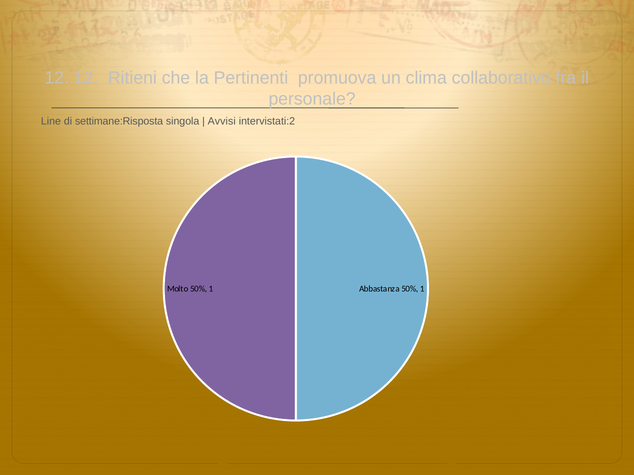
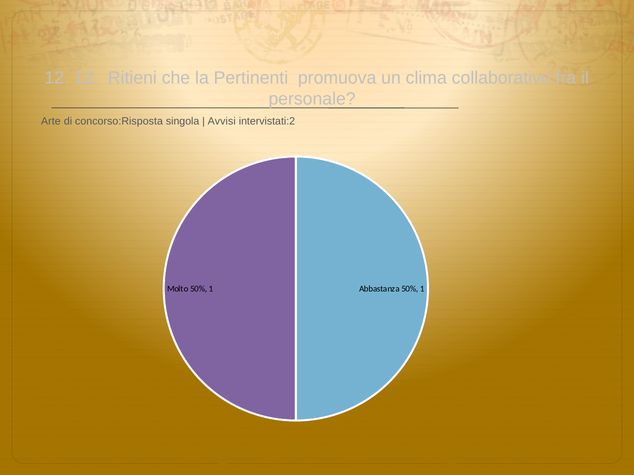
Line: Line -> Arte (51, 121)
settimane:Risposta: settimane:Risposta -> concorso:Risposta (119, 121)
